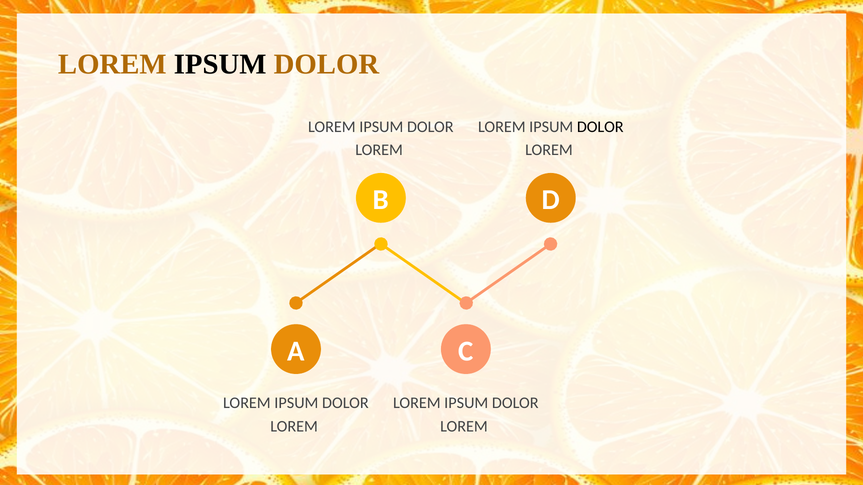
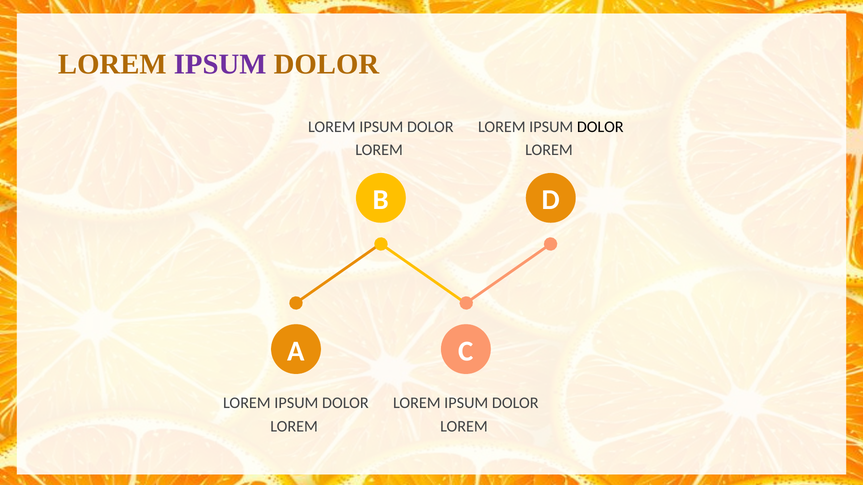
IPSUM colour: black -> purple (220, 64)
